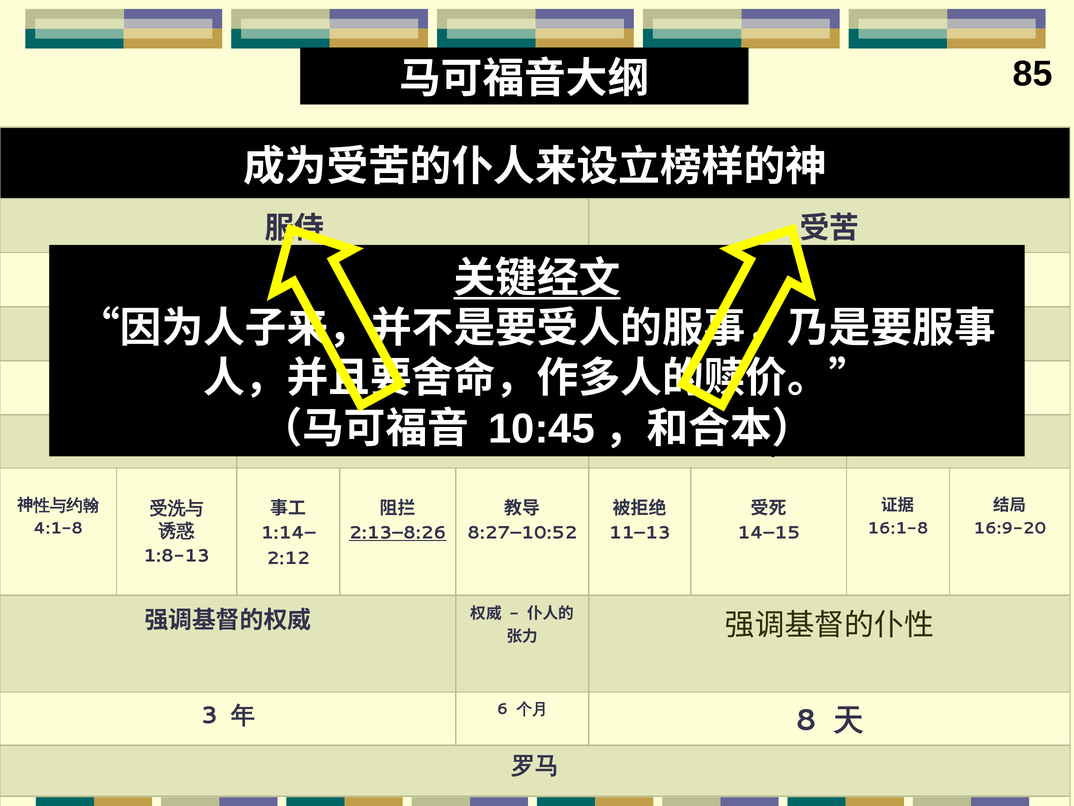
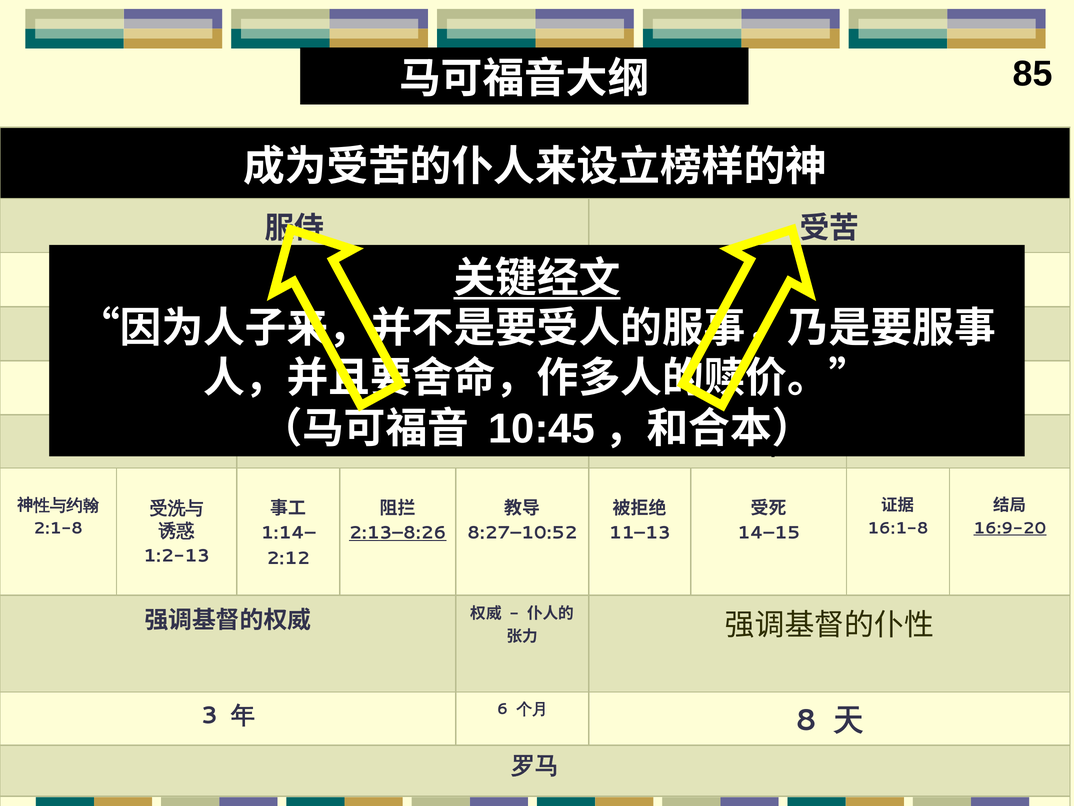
16:9-20 underline: none -> present (1010, 528)
4:1-8: 4:1-8 -> 2:1-8 (58, 528)
1:8-13: 1:8-13 -> 1:2-13 (177, 555)
